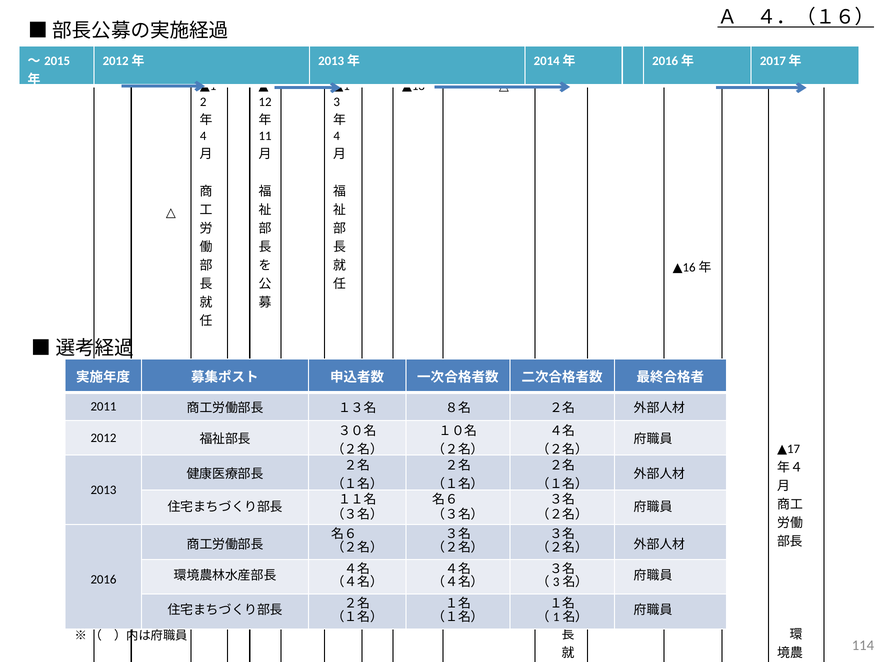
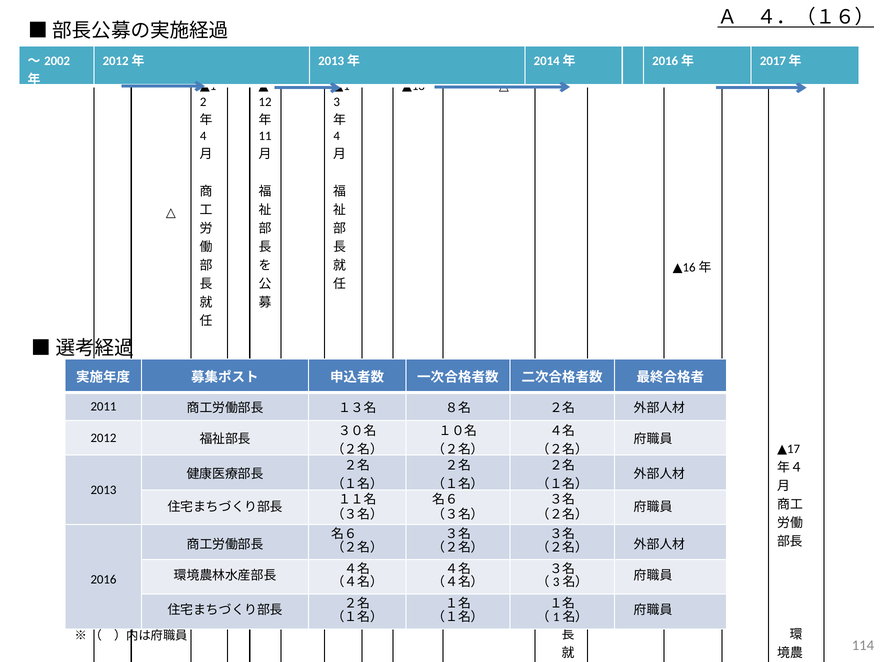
2015: 2015 -> 2002 (57, 61)
